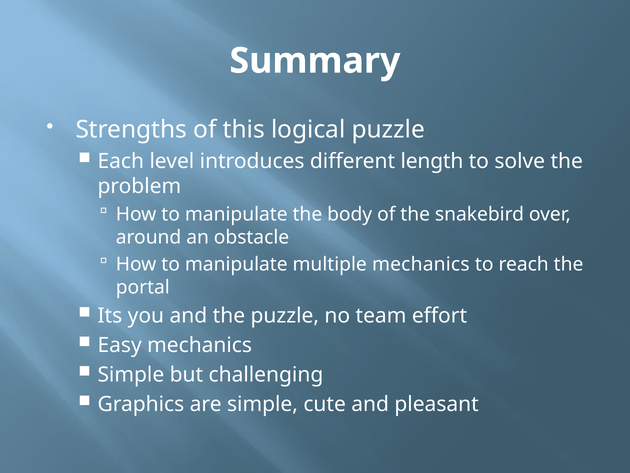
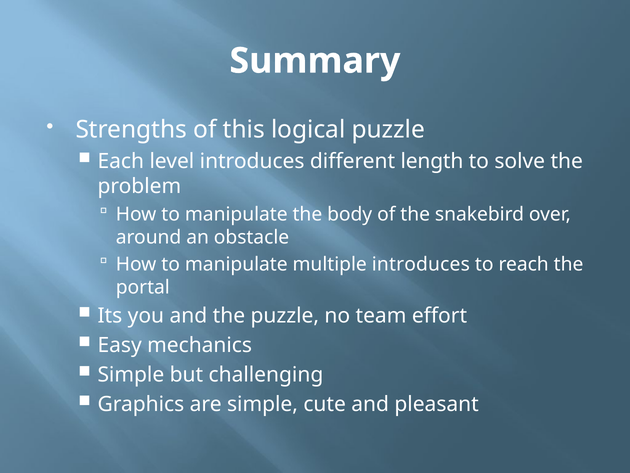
multiple mechanics: mechanics -> introduces (421, 264)
